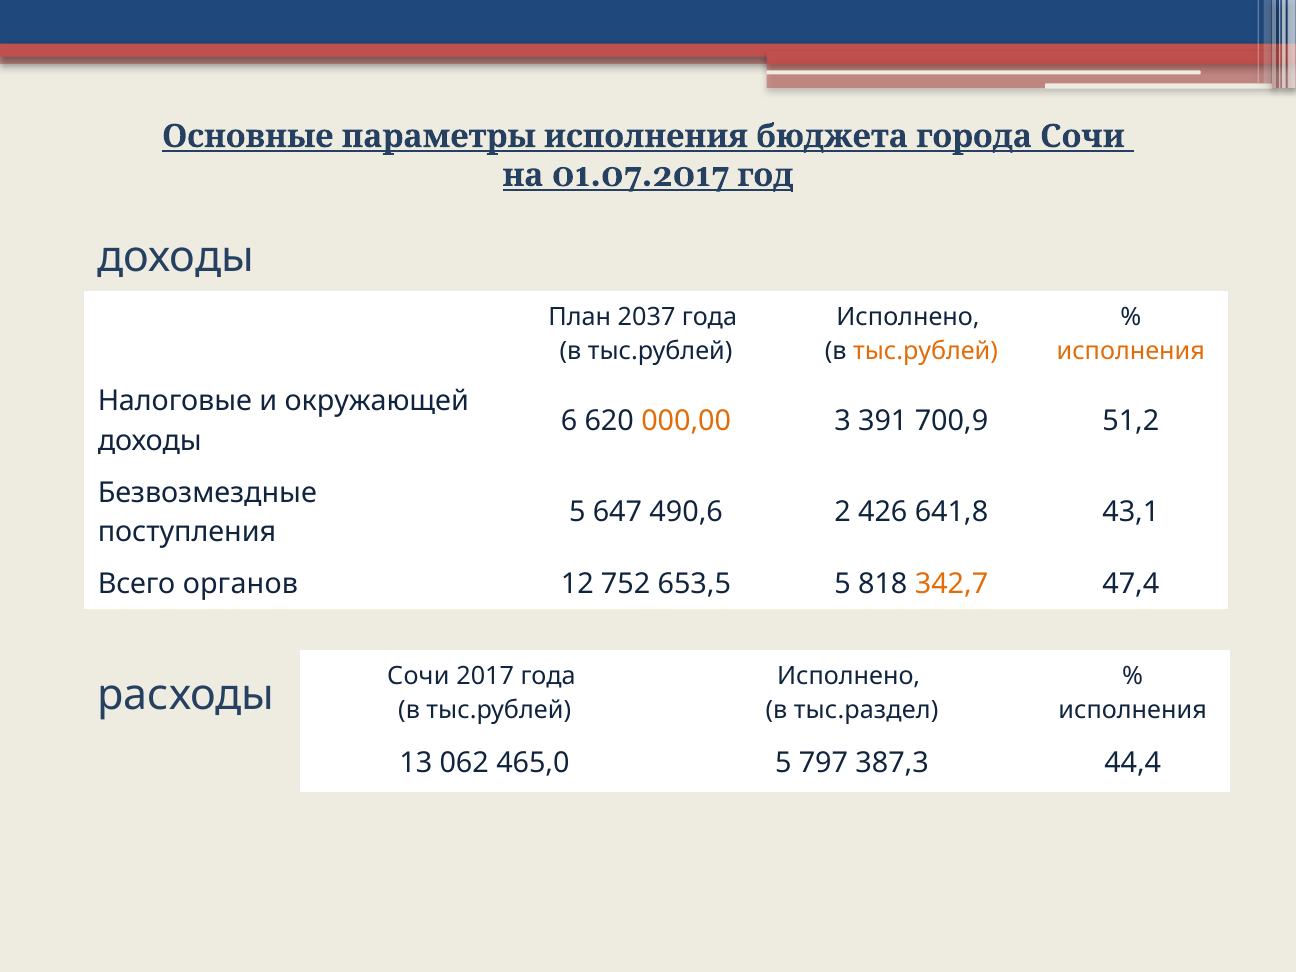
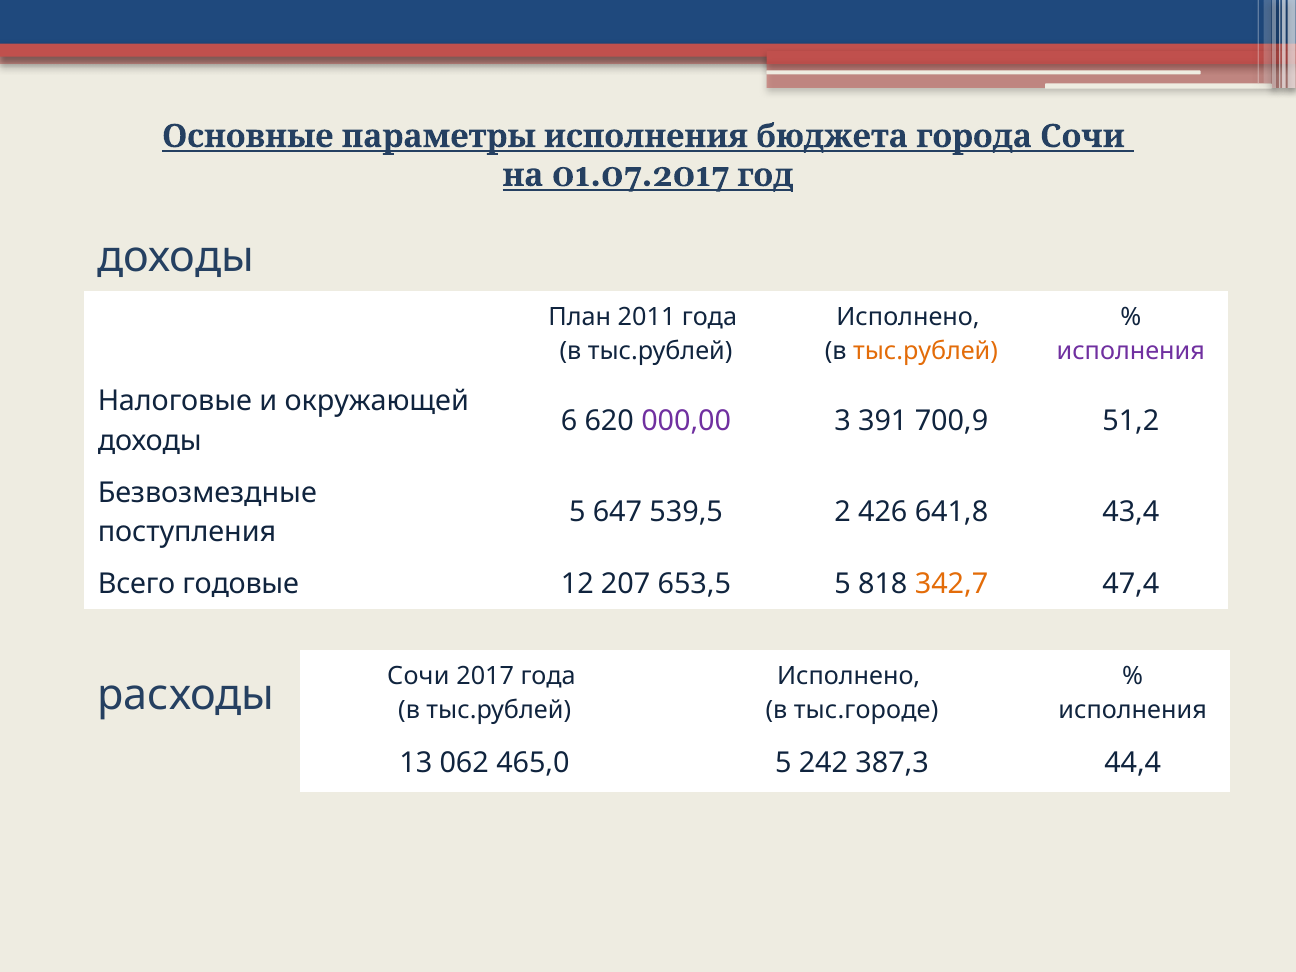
2037: 2037 -> 2011 (647, 317)
исполнения colour: orange -> purple (1131, 352)
000,00 colour: orange -> purple (686, 421)
490,6: 490,6 -> 539,5 (686, 512)
43,1: 43,1 -> 43,4 (1131, 512)
органов: органов -> годовые (241, 584)
752: 752 -> 207 (626, 584)
тыс.раздел: тыс.раздел -> тыс.городе (866, 710)
797: 797 -> 242 (823, 763)
